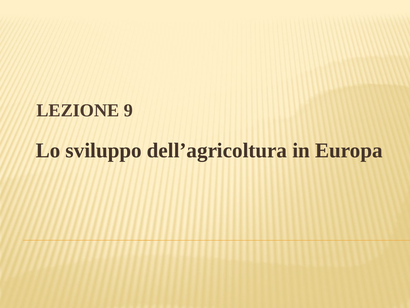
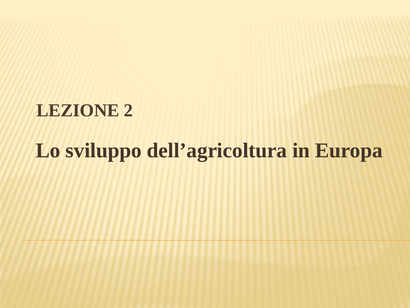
9: 9 -> 2 (129, 110)
